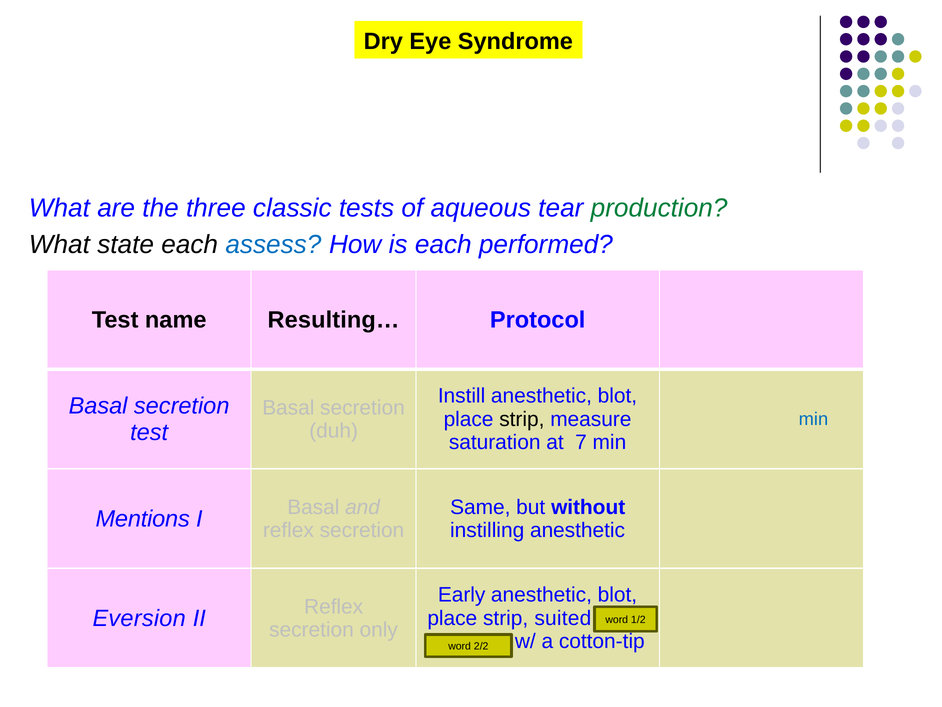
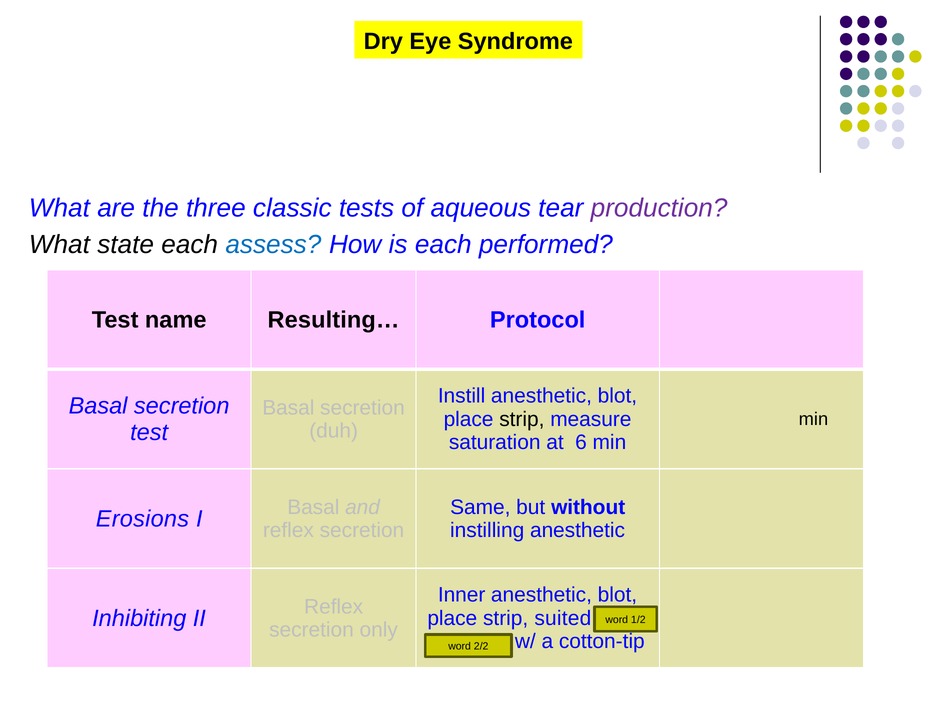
production colour: green -> purple (659, 208)
min colour: blue -> black (813, 419)
7: 7 -> 6 (581, 442)
Mentions: Mentions -> Erosions (142, 518)
Early: Early -> Inner (462, 595)
Eversion: Eversion -> Inhibiting (139, 618)
